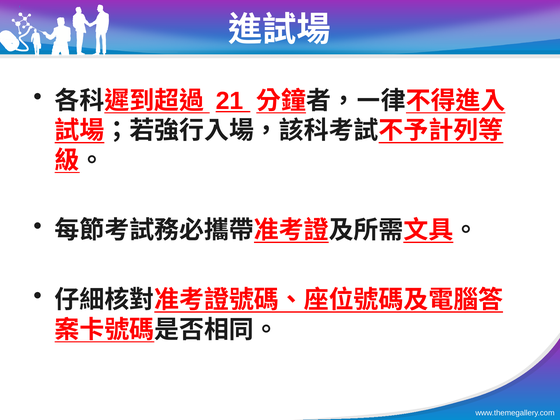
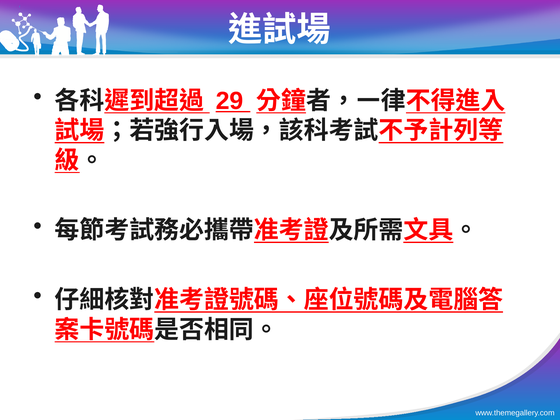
21: 21 -> 29 (230, 101)
